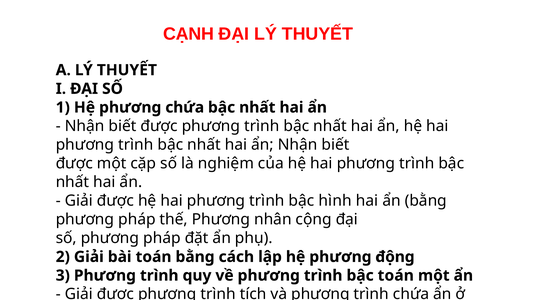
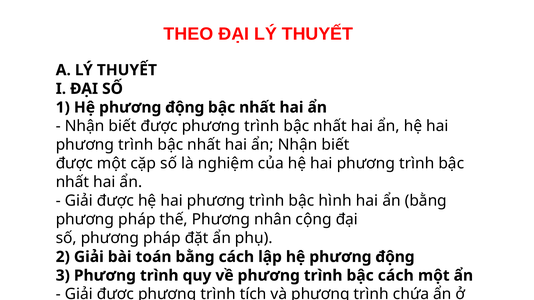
CẠNH: CẠNH -> THEO (188, 34)
1 Hệ phương chứa: chứa -> động (185, 108)
bậc toán: toán -> cách (396, 276)
